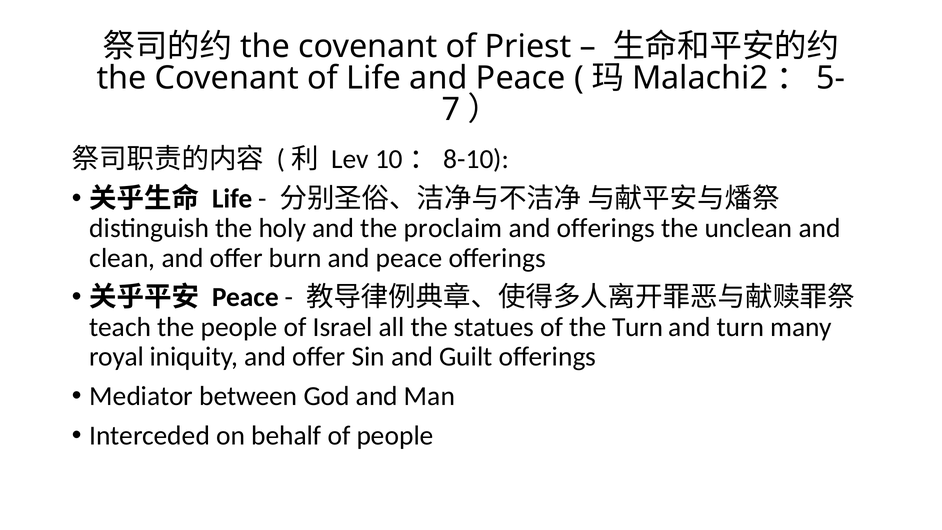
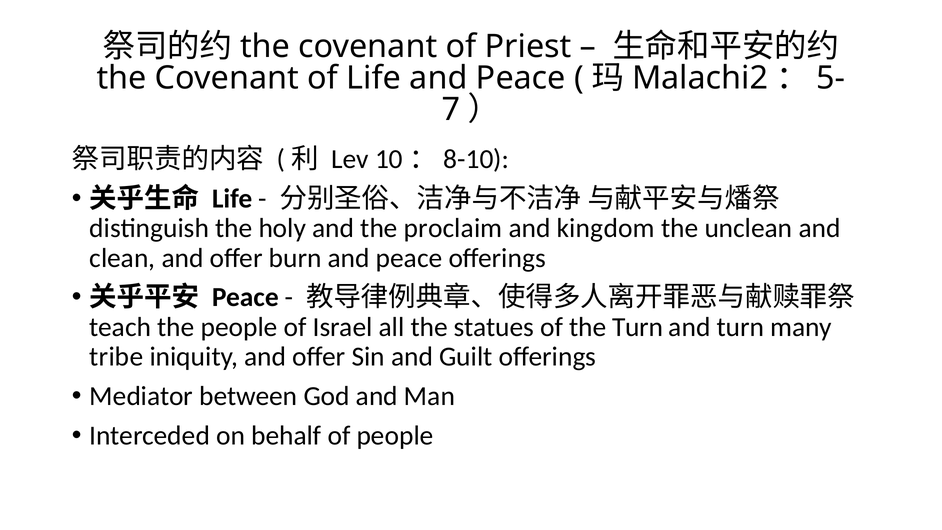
and offerings: offerings -> kingdom (606, 228)
royal: royal -> tribe (116, 357)
